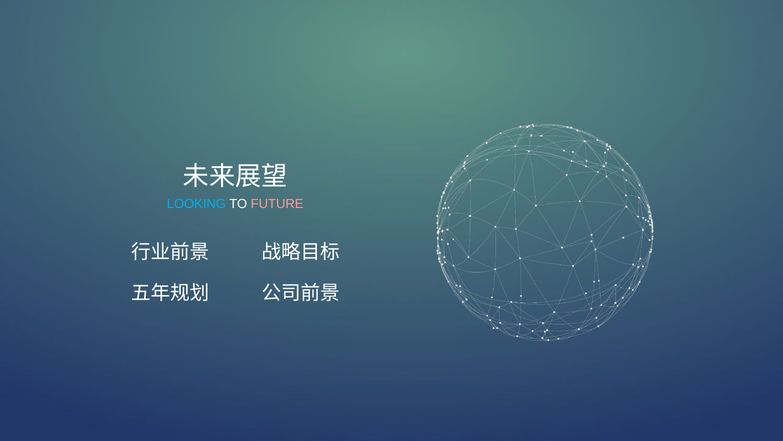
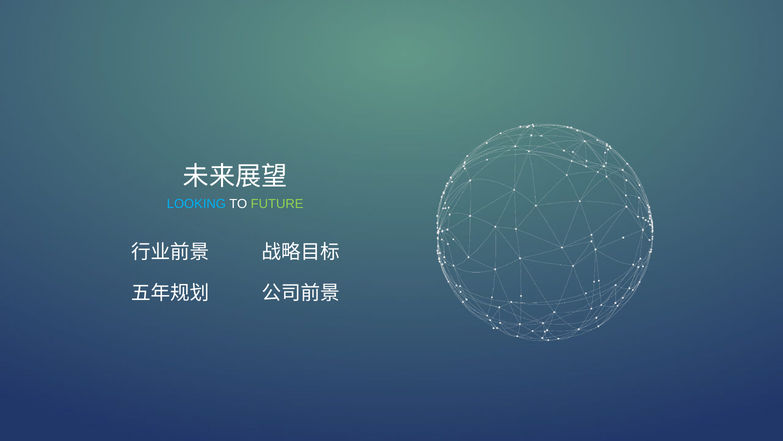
FUTURE colour: pink -> light green (277, 204)
